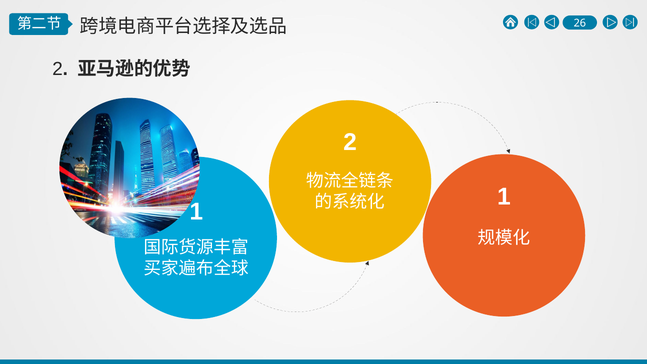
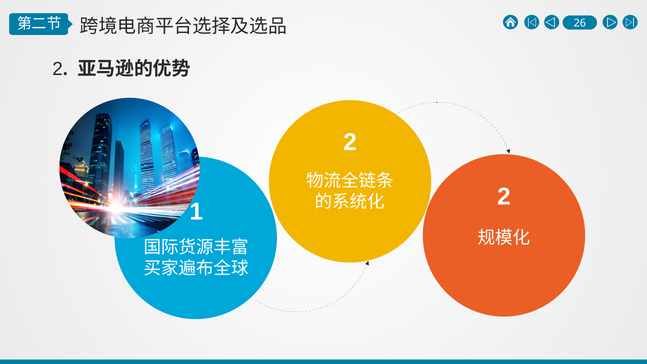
1: 1 -> 2 (504, 197)
